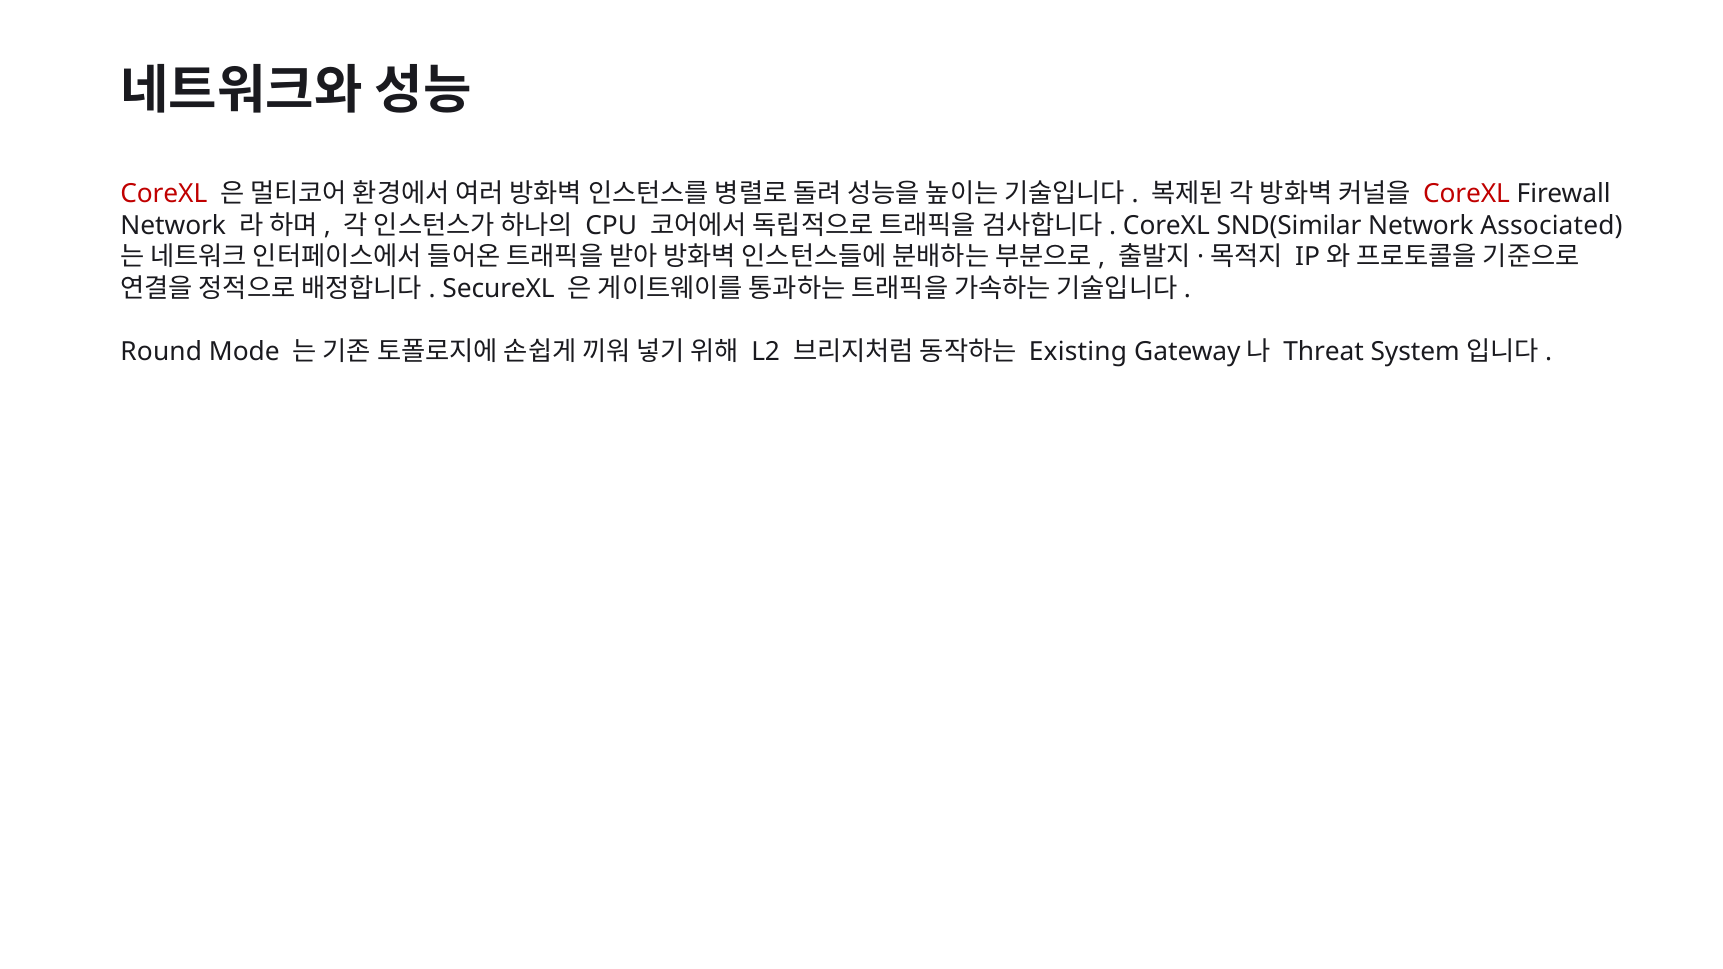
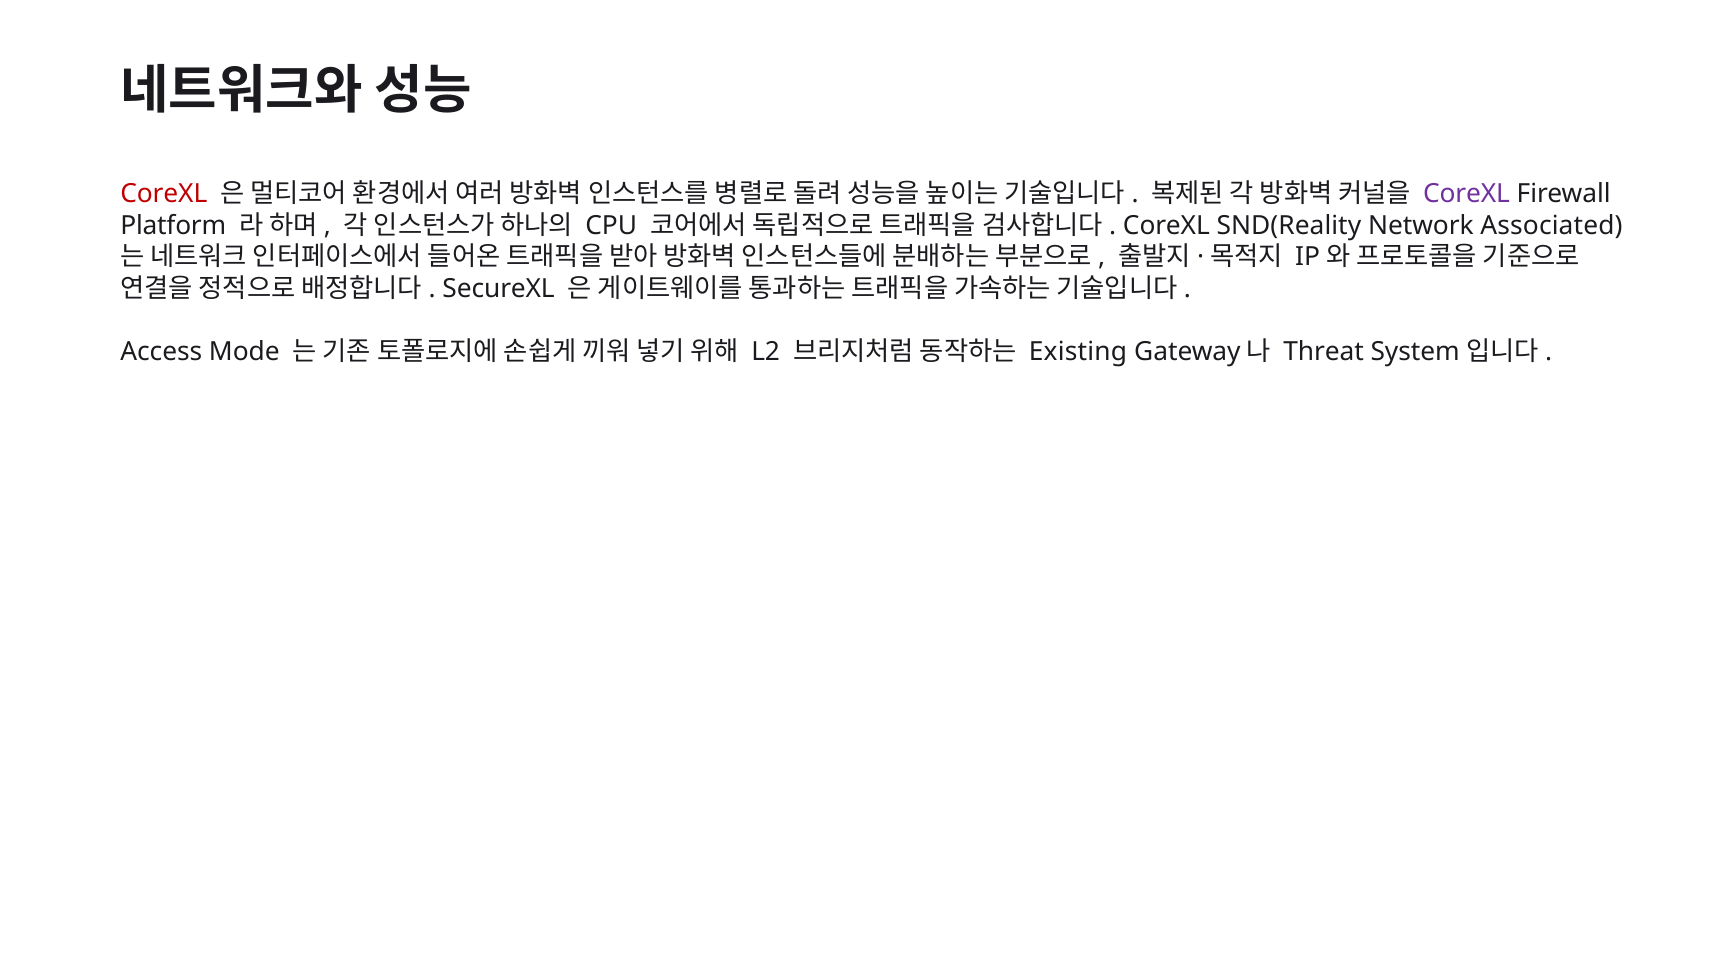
CoreXL colour: red -> purple (1467, 194)
Network: Network -> Platform (173, 226)
SND(Similar: SND(Similar -> SND(Reality (1289, 226)
Round: Round -> Access (161, 352)
